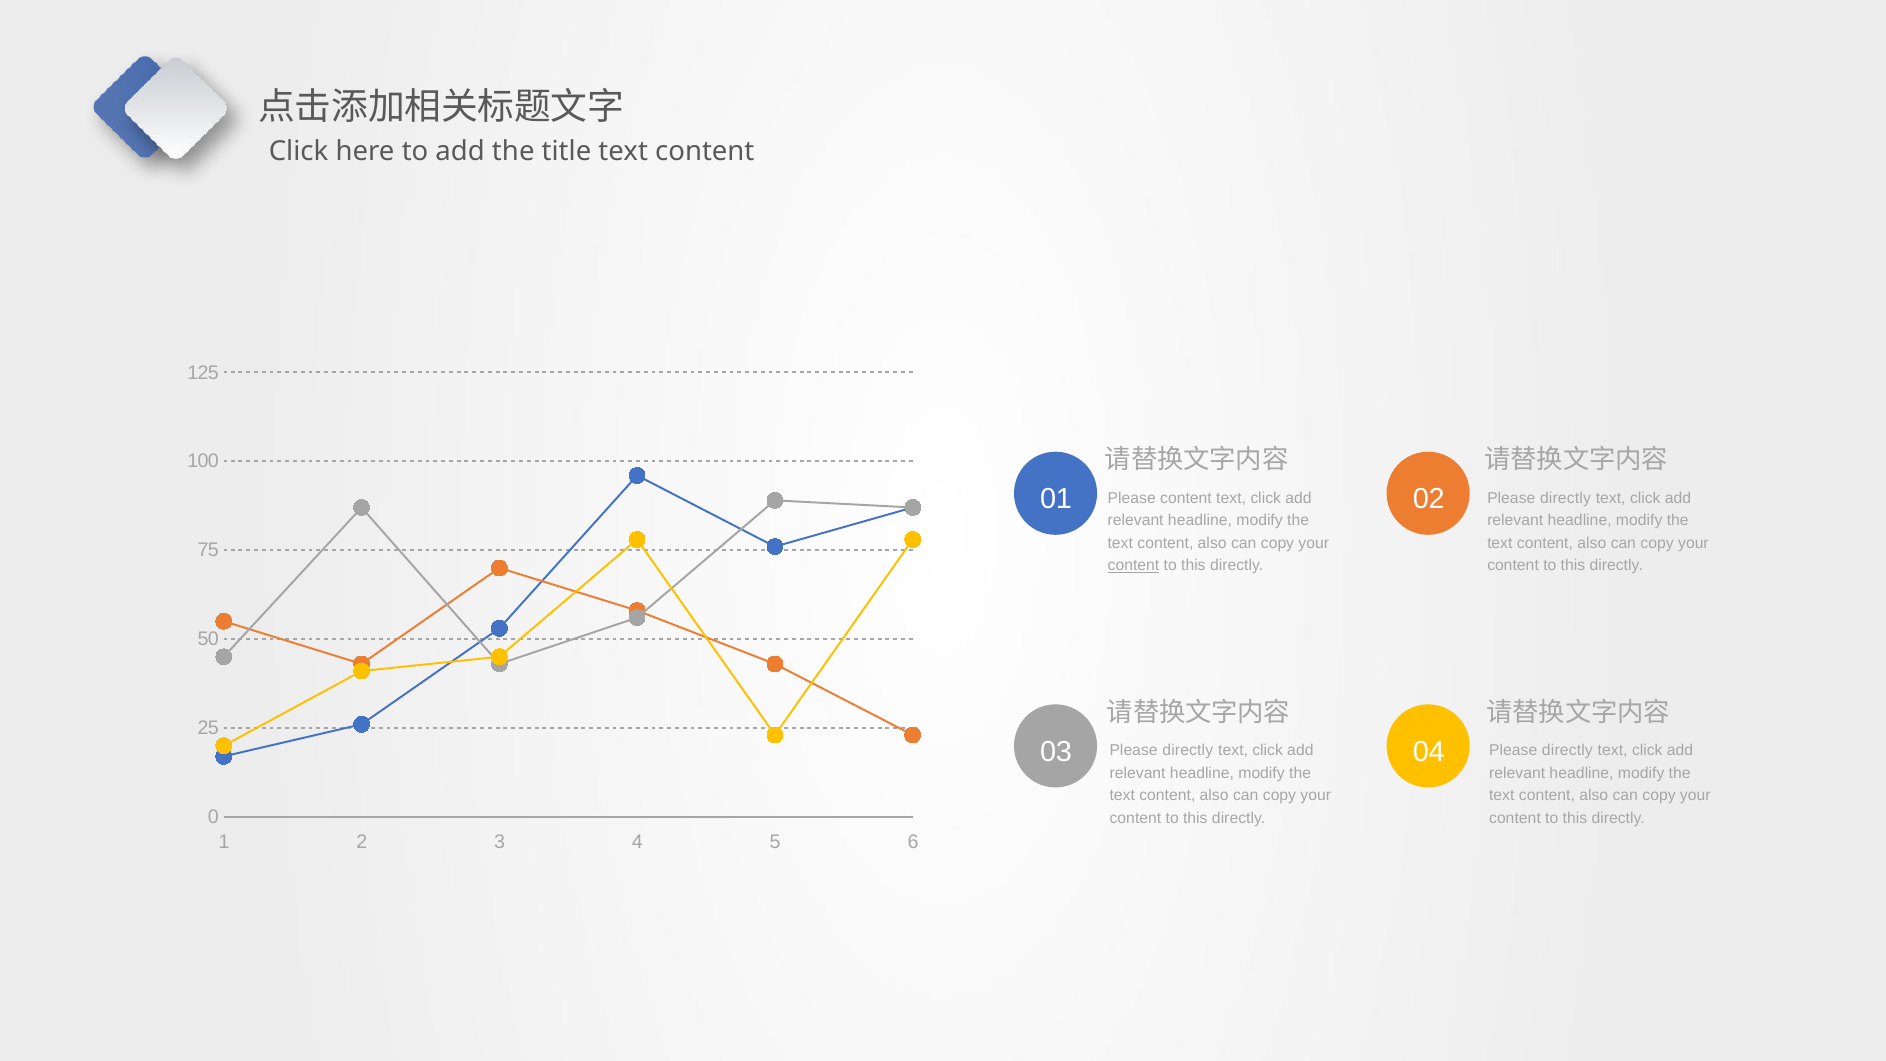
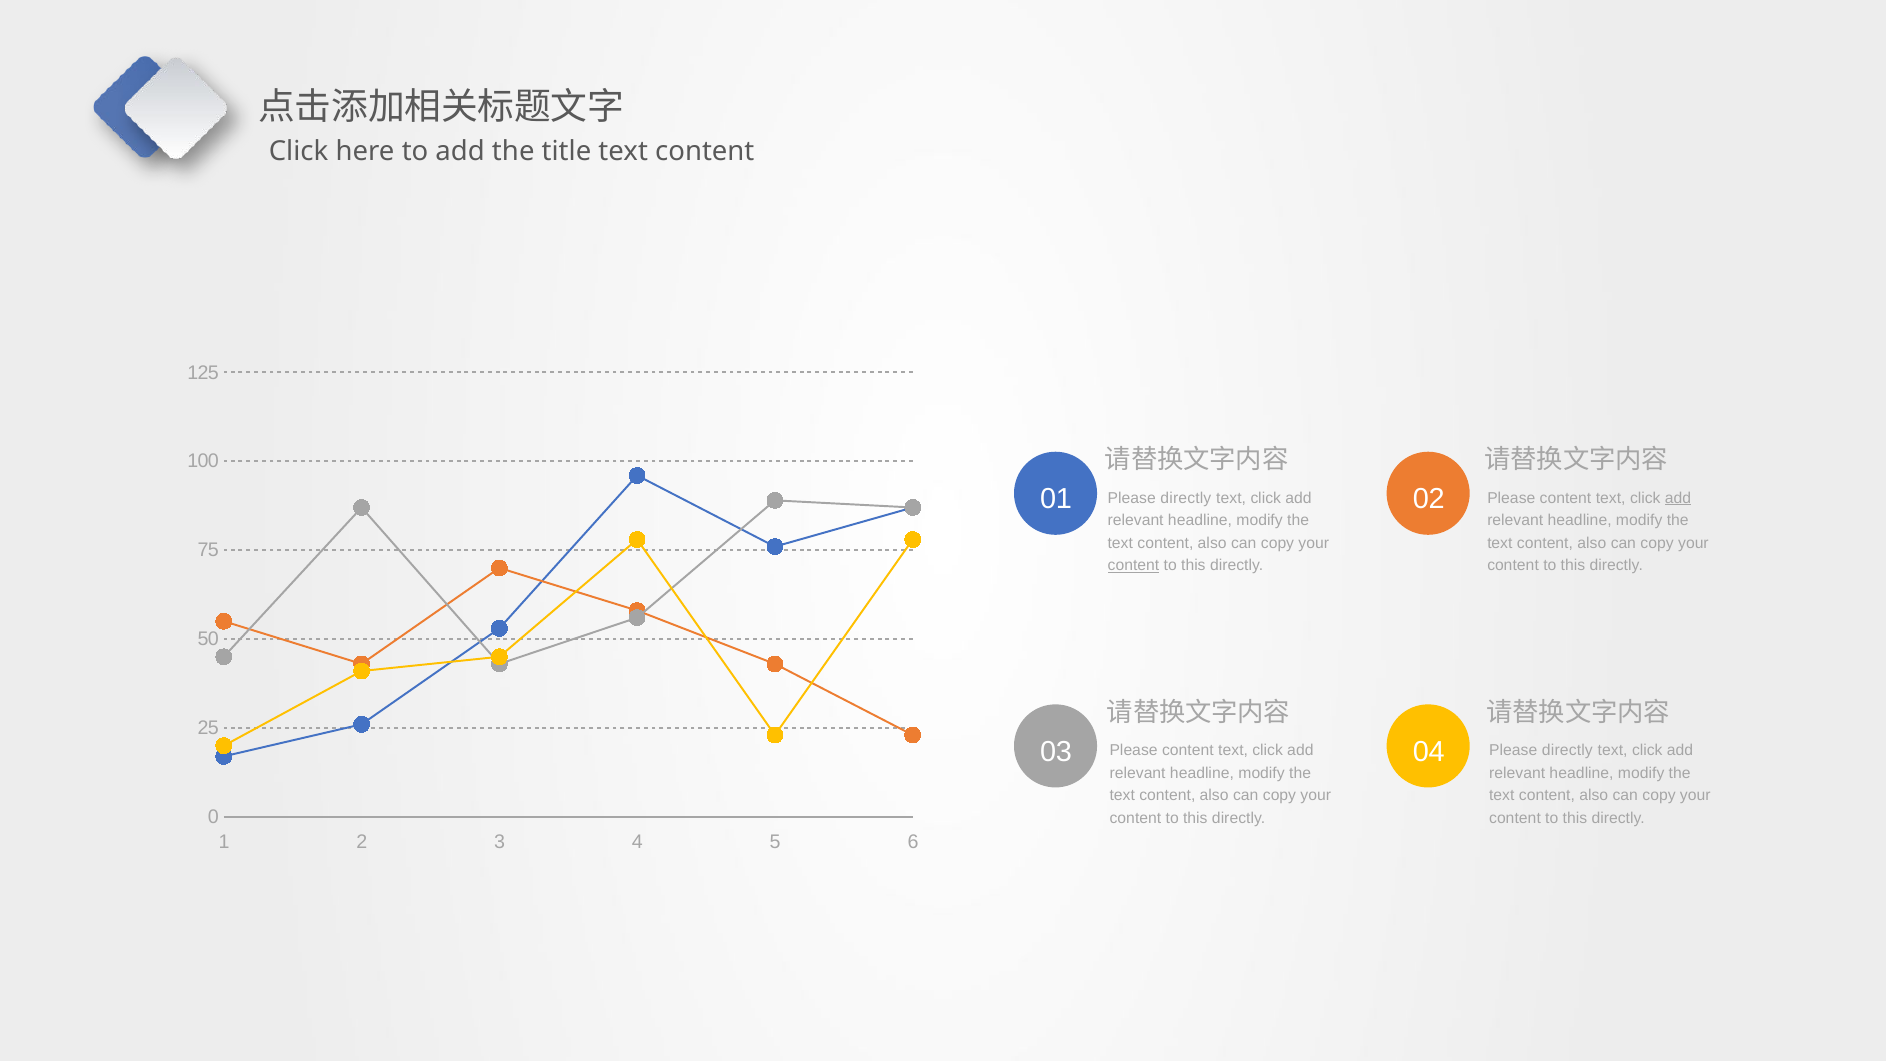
content: content -> directly (1186, 498)
directly: directly -> content (1566, 498)
add underline: none -> present (1678, 498)
directly: directly -> content (1188, 751)
